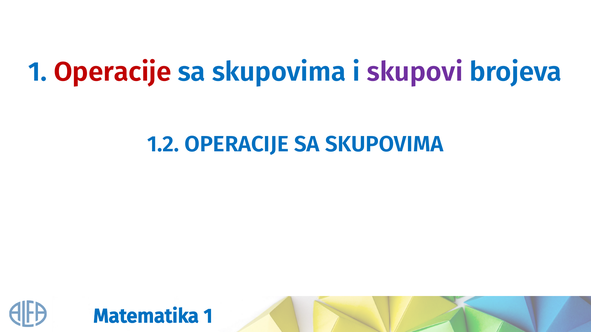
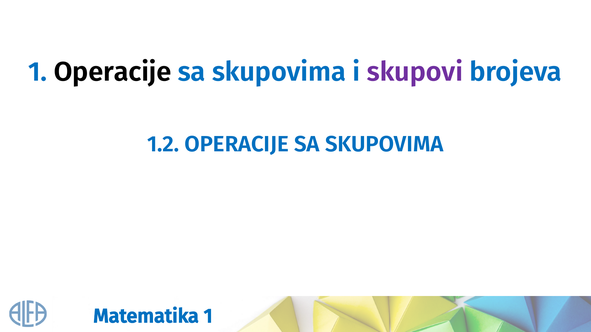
Operacije colour: red -> black (113, 72)
